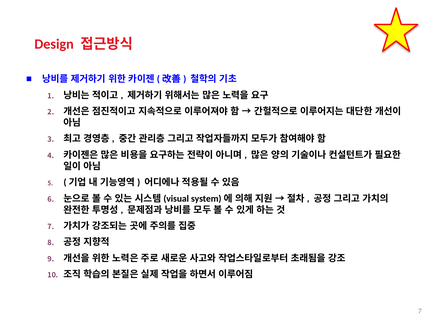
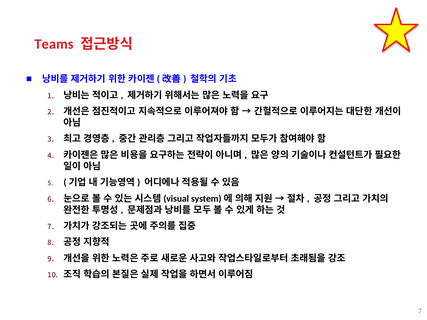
Design: Design -> Teams (54, 44)
